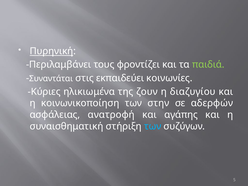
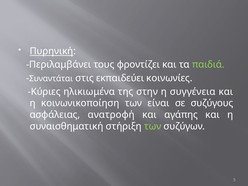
ζουν: ζουν -> στην (147, 92)
διαζυγίου: διαζυγίου -> συγγένεια (193, 92)
στην: στην -> είναι (158, 103)
αδερφών: αδερφών -> συζύγους (212, 103)
των colour: light blue -> light green (153, 126)
